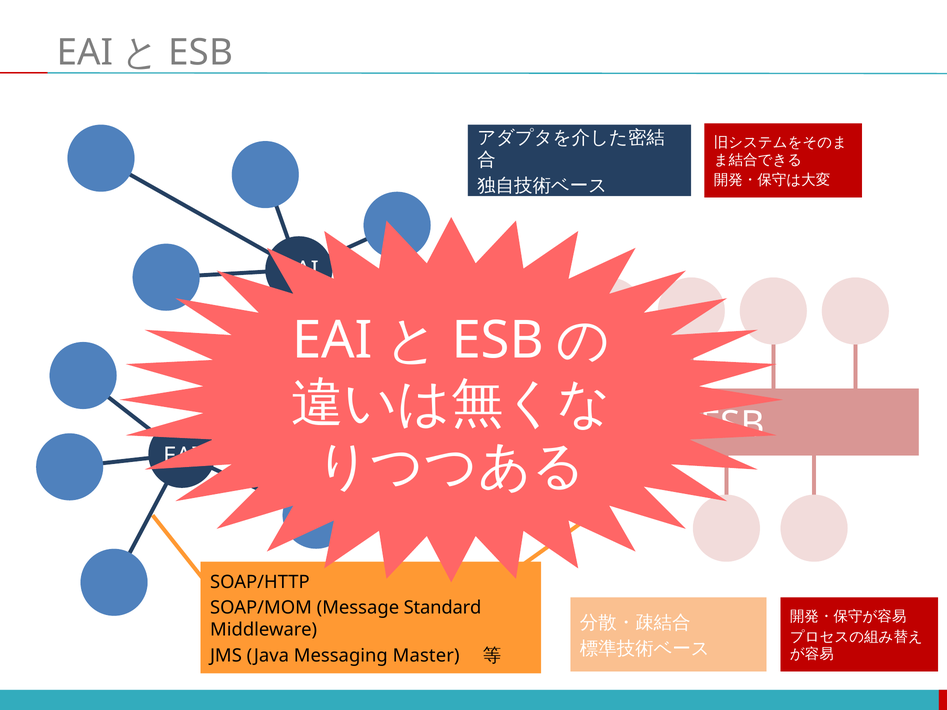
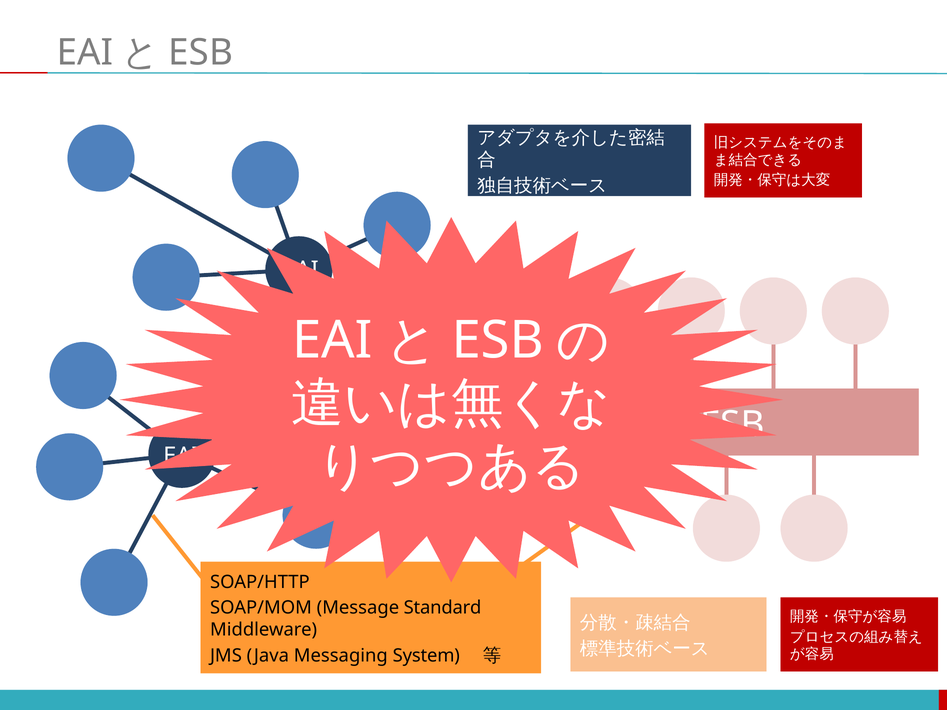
Master: Master -> System (426, 656)
